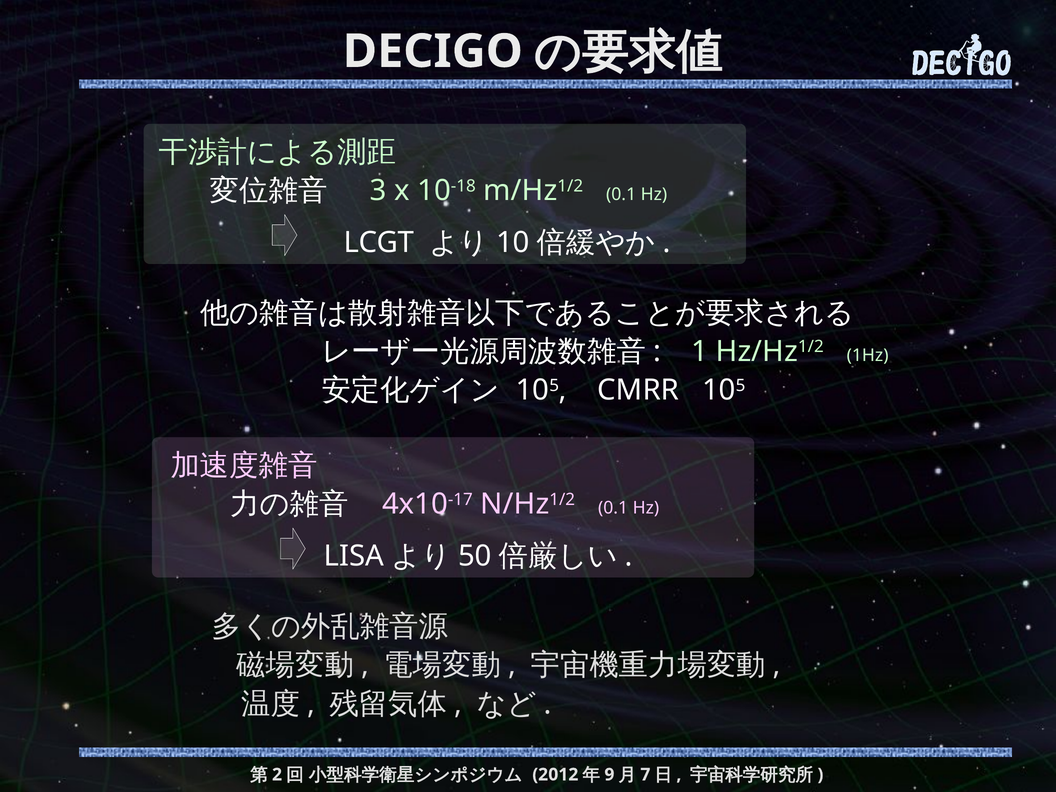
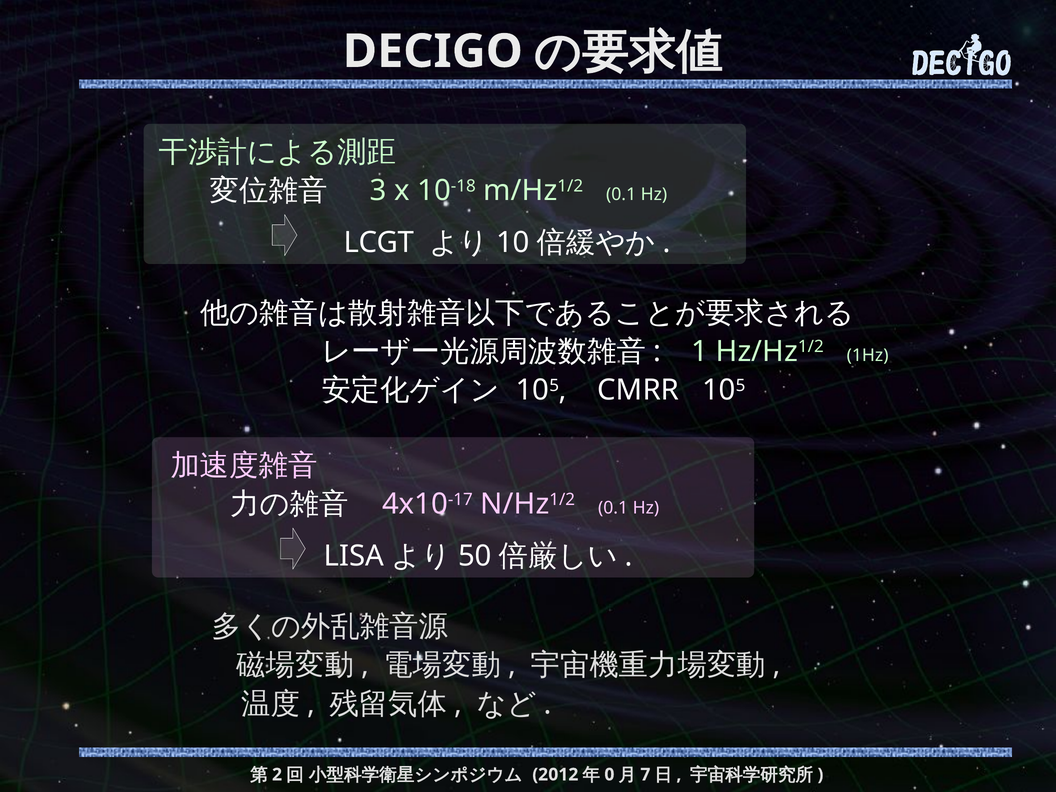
9: 9 -> 0 (609, 775)
